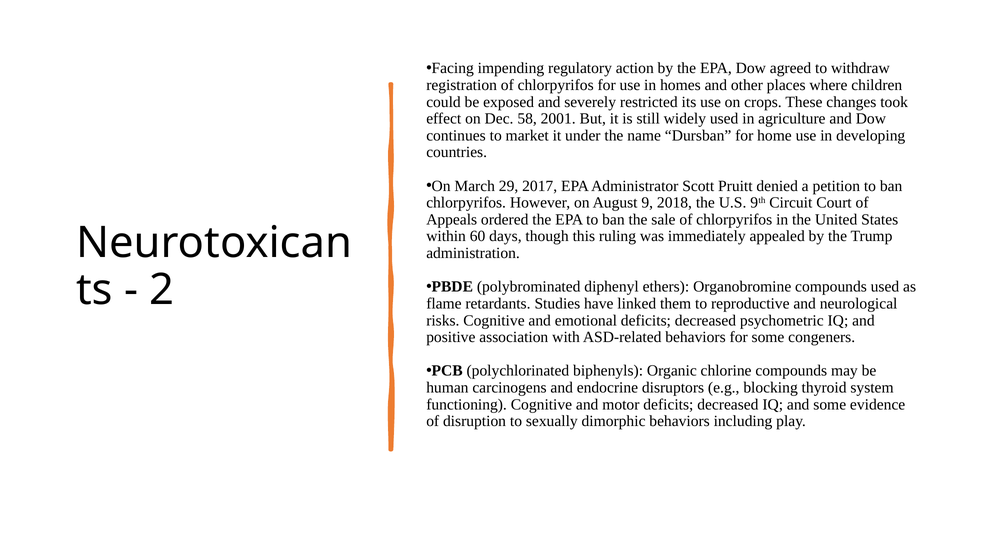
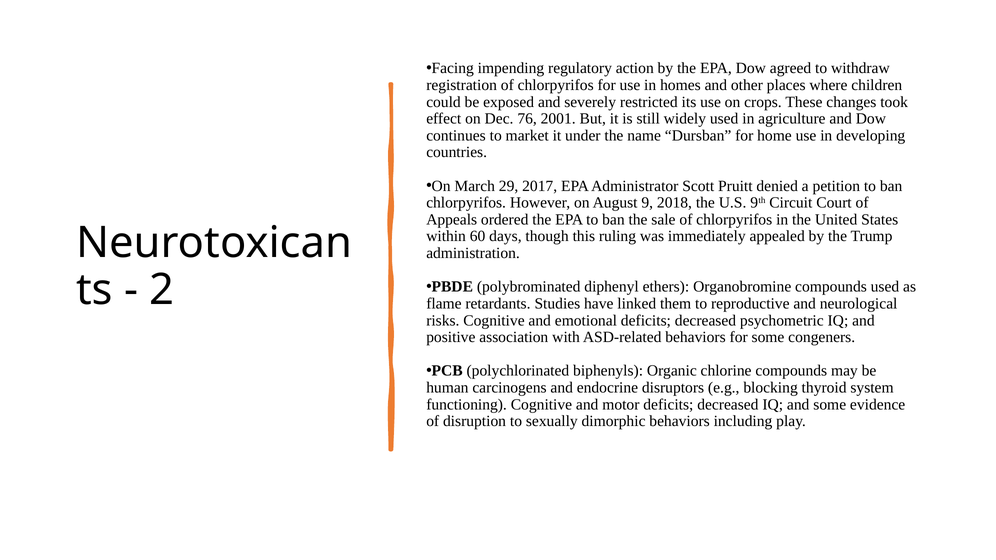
58: 58 -> 76 (527, 119)
